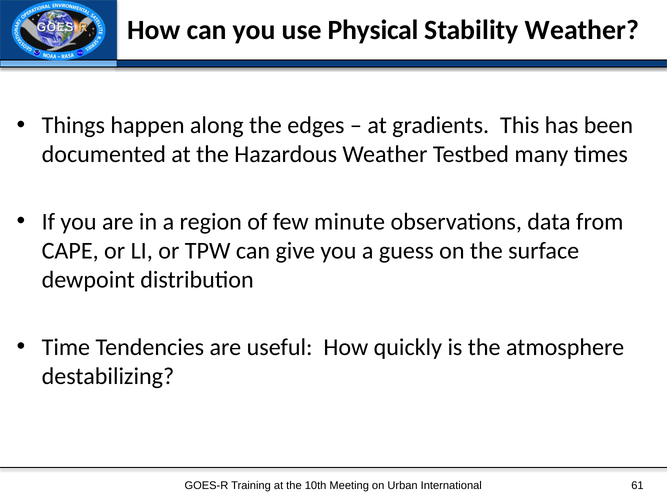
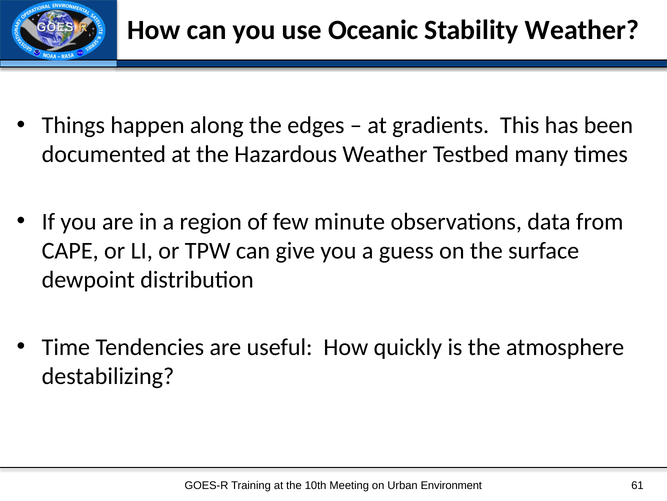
Physical: Physical -> Oceanic (373, 30)
International: International -> Environment (451, 485)
